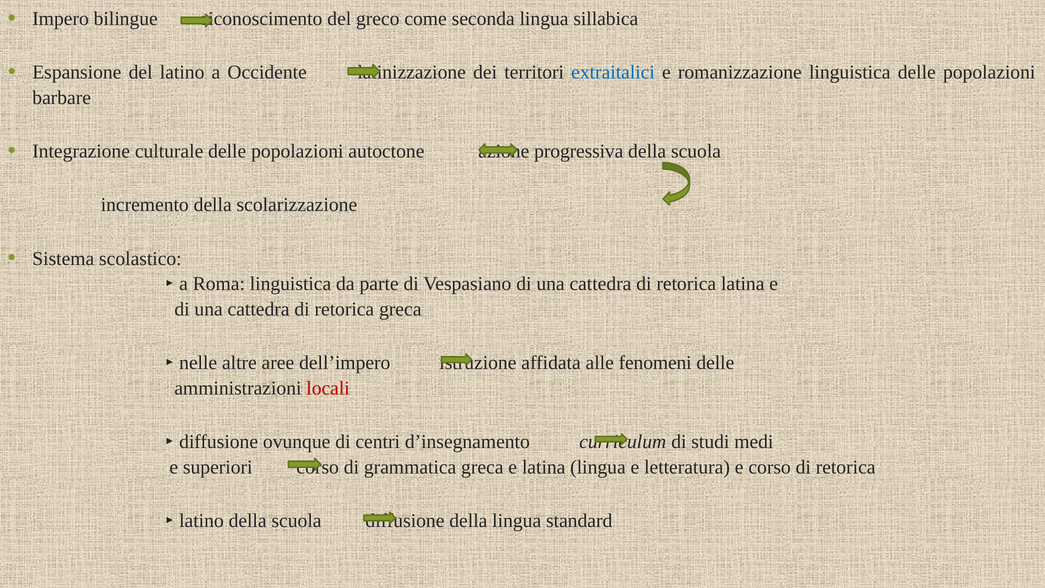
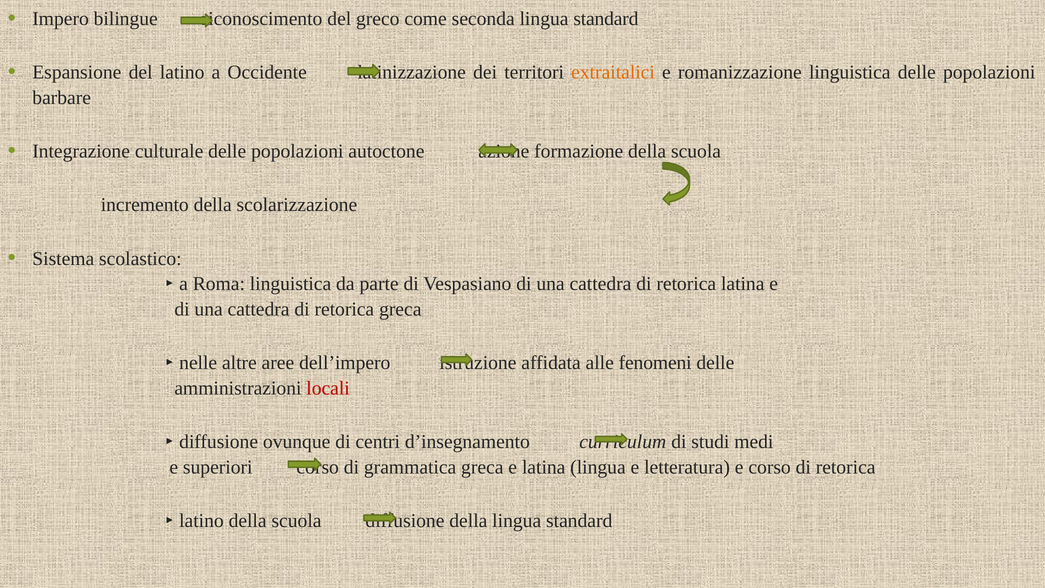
seconda lingua sillabica: sillabica -> standard (606, 19)
extraitalici colour: blue -> orange (613, 72)
progressiva: progressiva -> formazione (579, 151)
